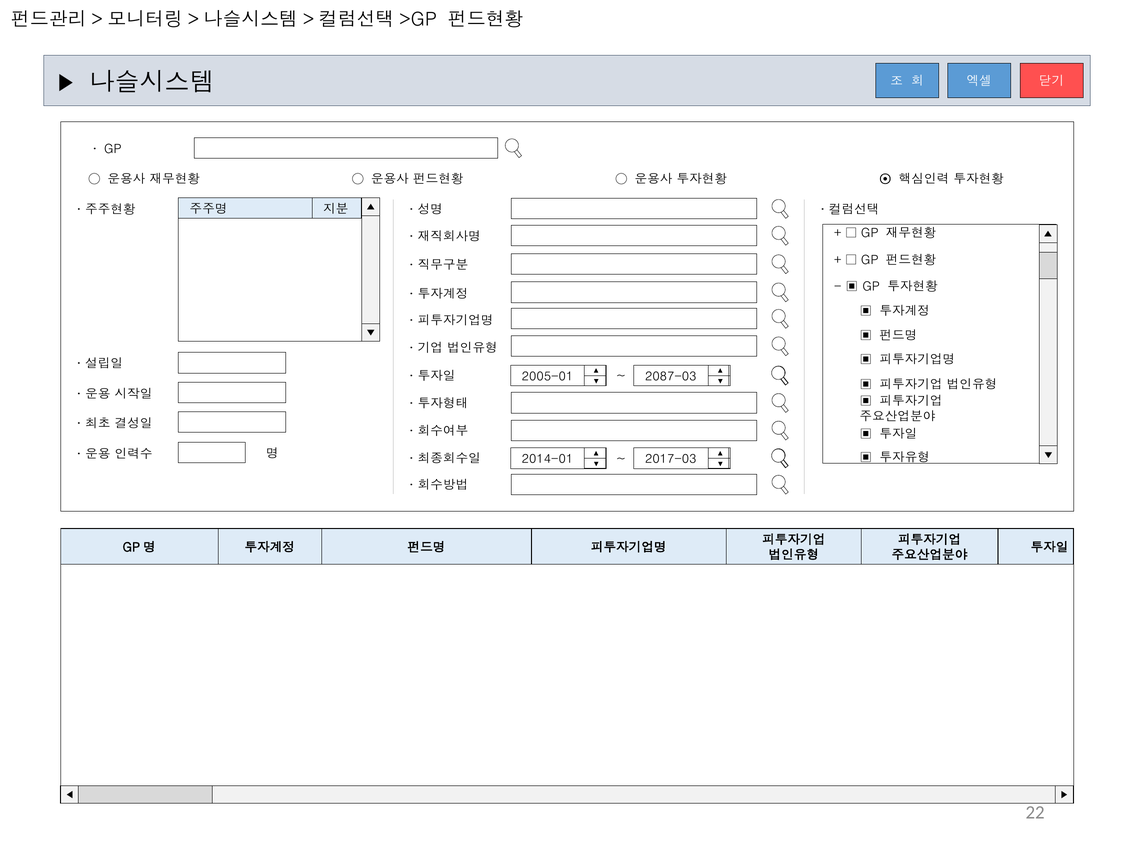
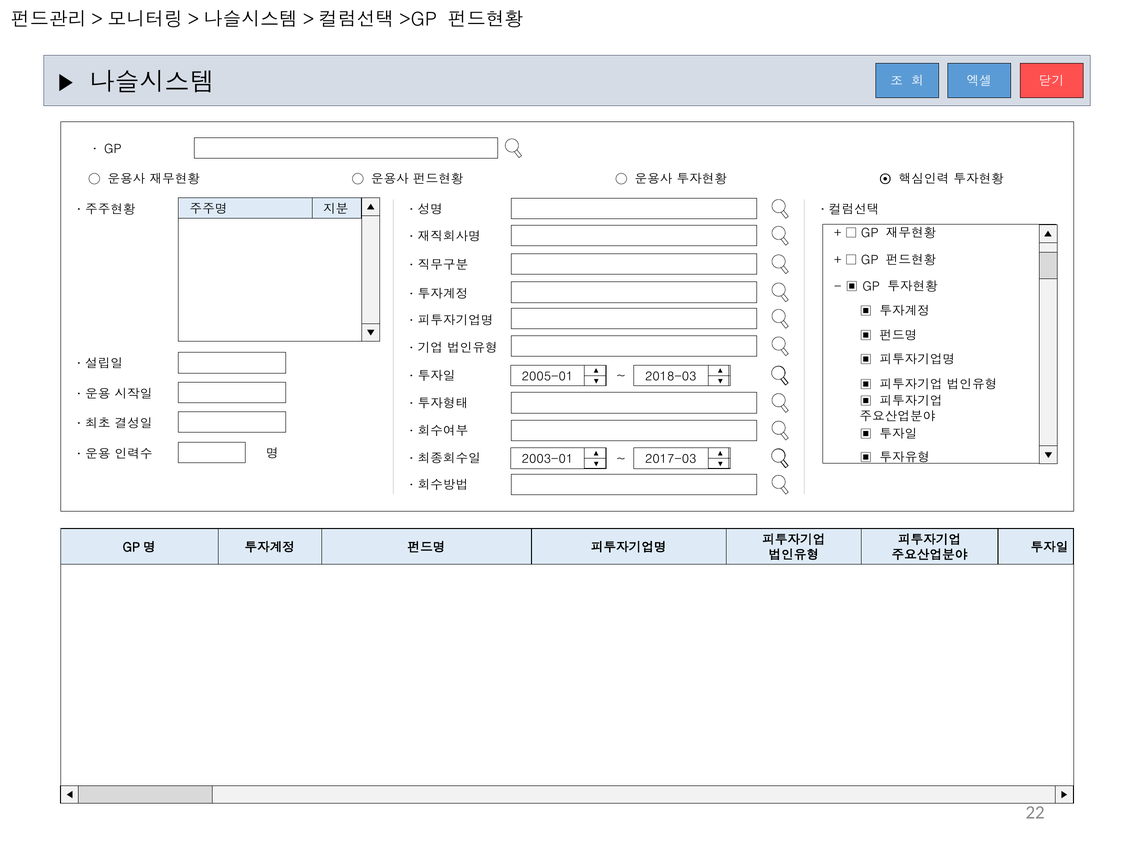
2087-03: 2087-03 -> 2018-03 (671, 376)
2014-01: 2014-01 -> 2003-01 (547, 459)
